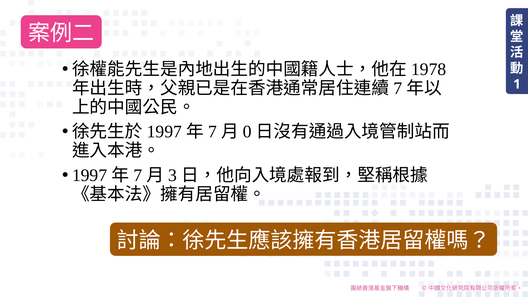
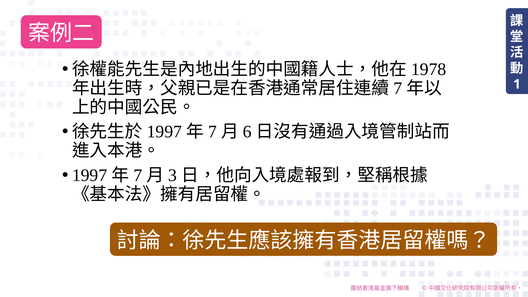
0: 0 -> 6 (247, 132)
